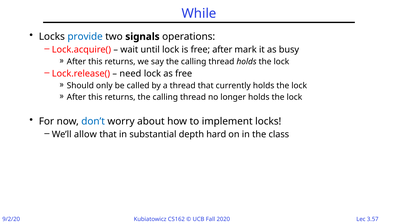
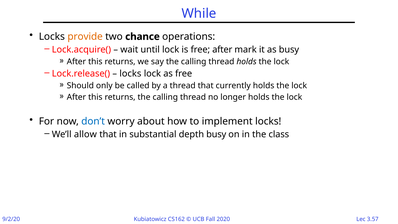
provide colour: blue -> orange (85, 37)
signals: signals -> chance (142, 37)
need: need -> locks (130, 74)
depth hard: hard -> busy (216, 134)
